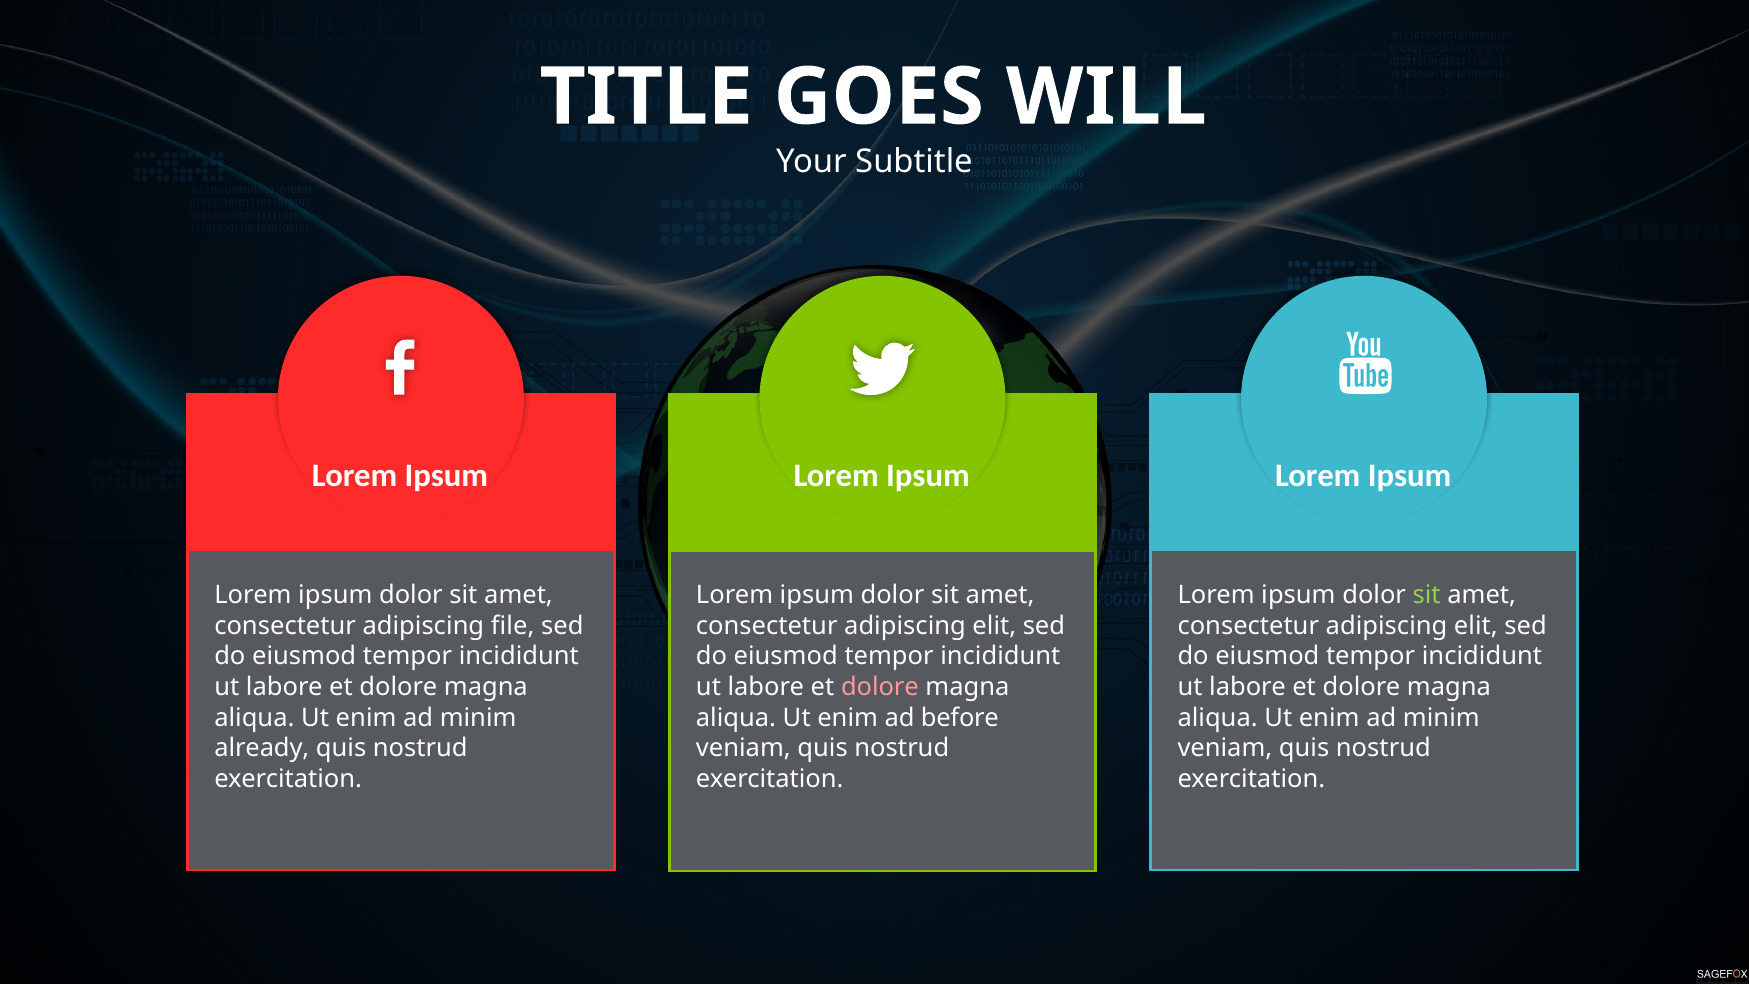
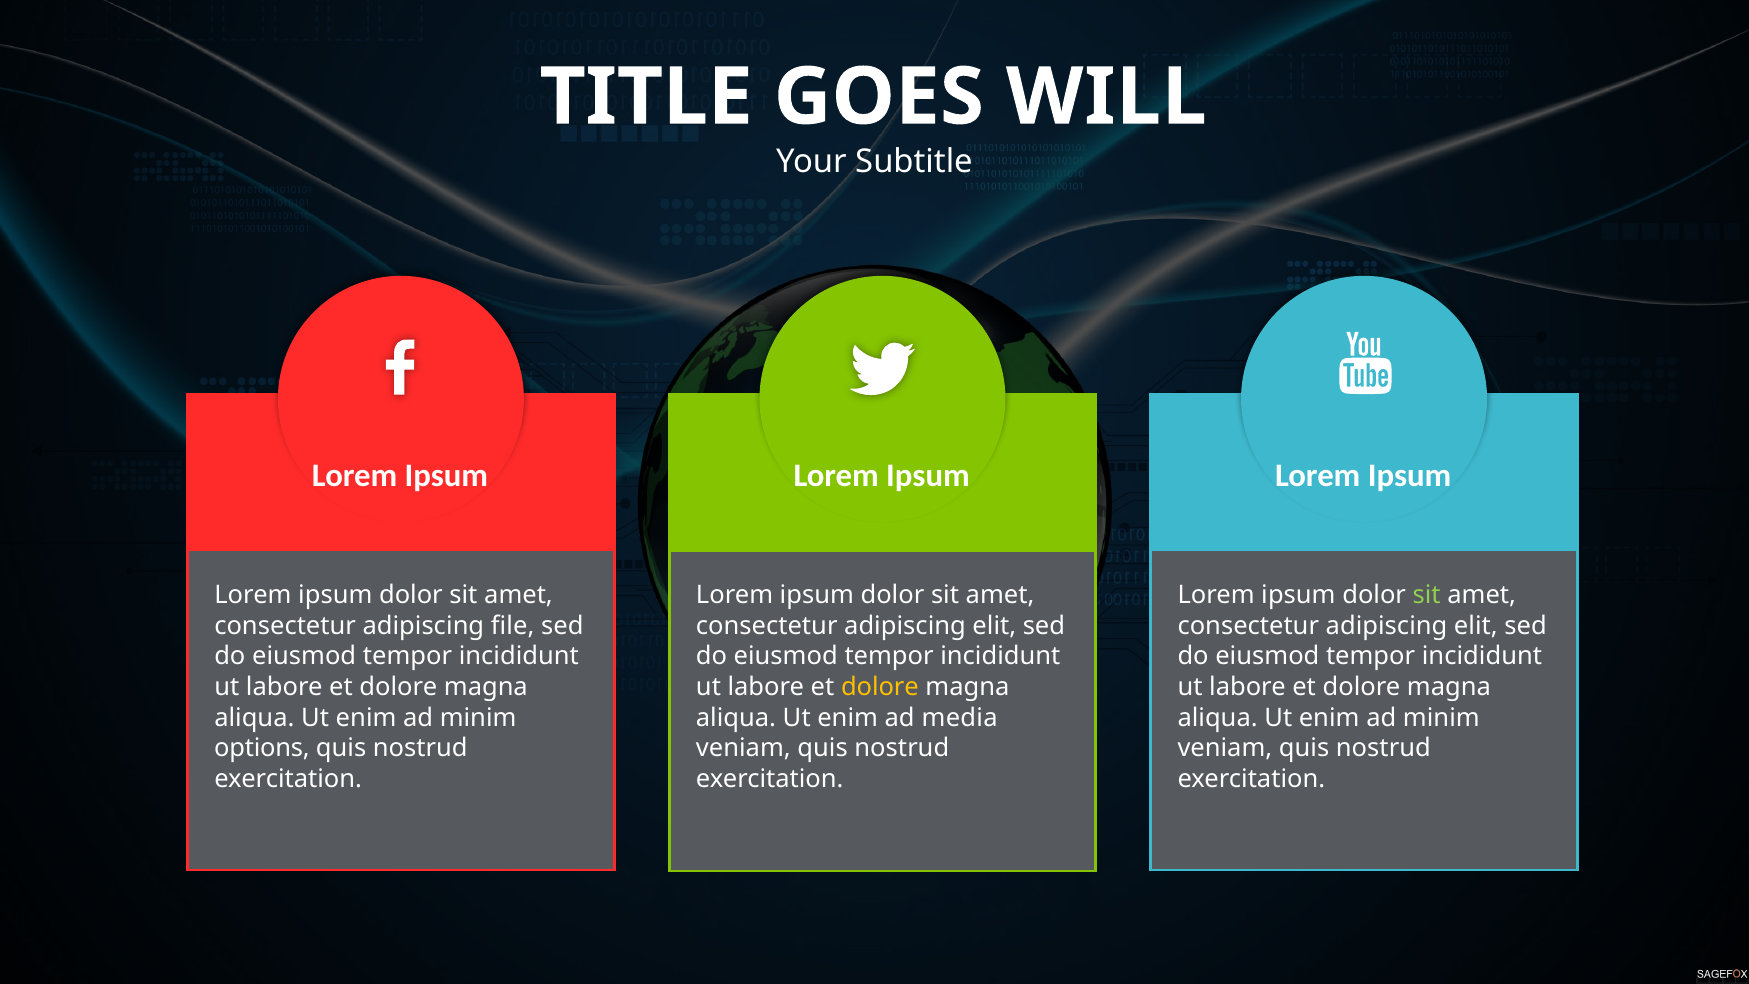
dolore colour: pink -> yellow (880, 687)
before: before -> media (960, 718)
already: already -> options (262, 748)
